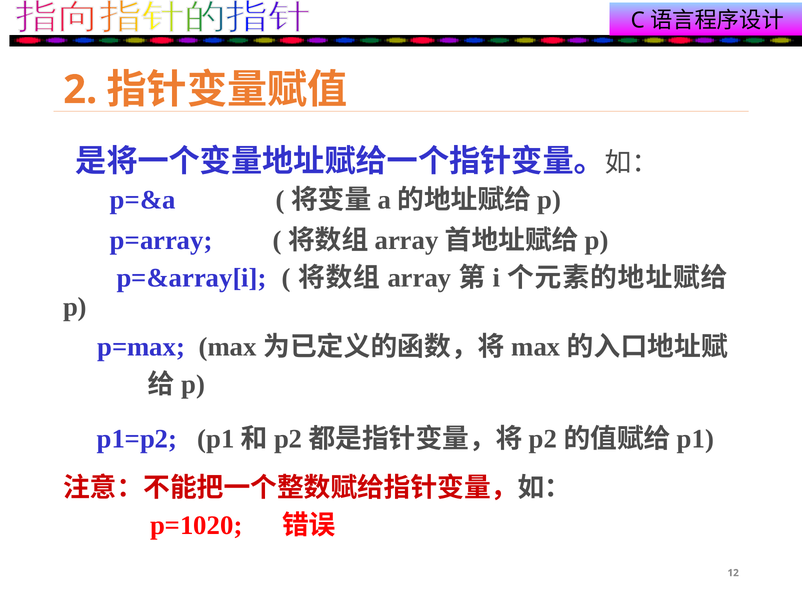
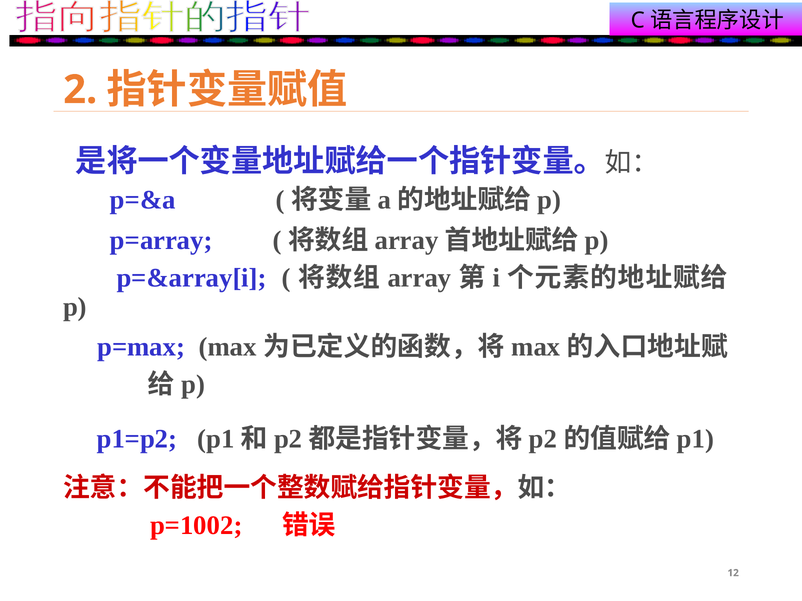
p=1020: p=1020 -> p=1002 (196, 526)
